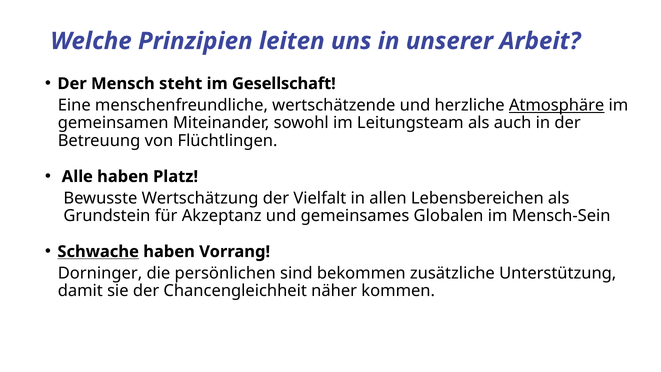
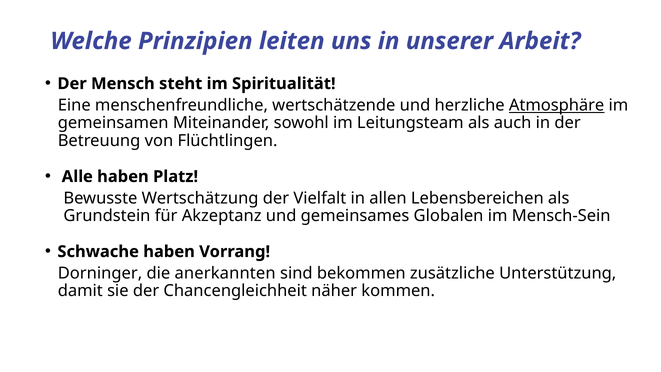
Gesellschaft: Gesellschaft -> Spiritualität (284, 84)
Schwache underline: present -> none (98, 252)
persönlichen: persönlichen -> anerkannten (225, 273)
